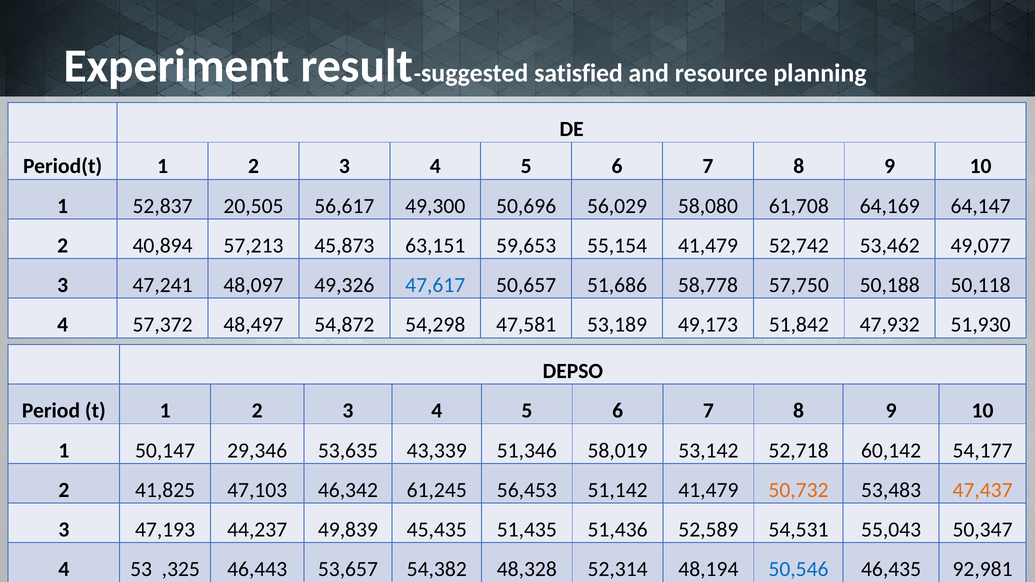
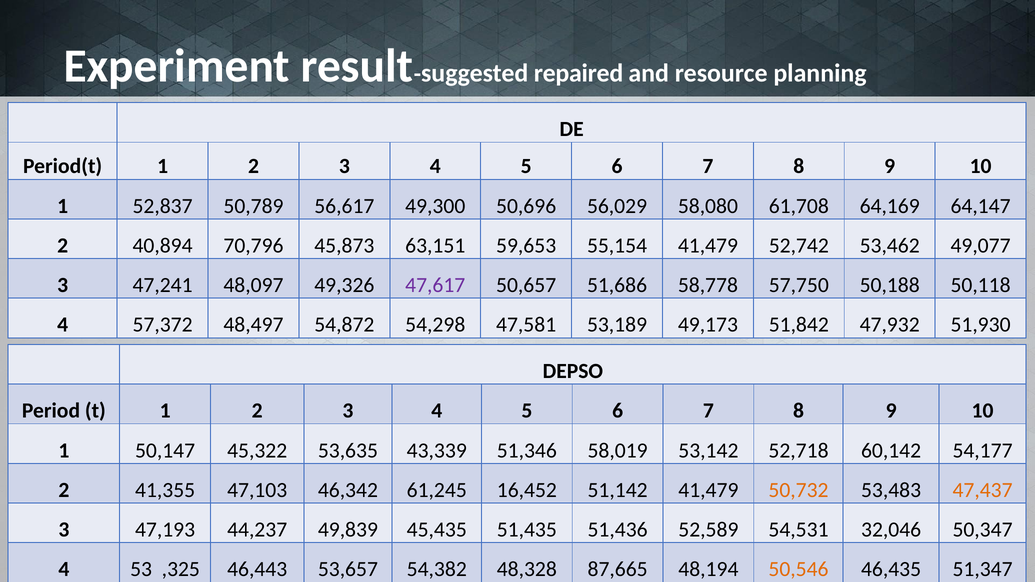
satisfied: satisfied -> repaired (579, 73)
20,505: 20,505 -> 50,789 (253, 206)
57,213: 57,213 -> 70,796 (253, 246)
47,617 colour: blue -> purple (435, 285)
29,346: 29,346 -> 45,322 (257, 451)
41,825: 41,825 -> 41,355 (165, 490)
56,453: 56,453 -> 16,452 (527, 490)
55,043: 55,043 -> 32,046 (891, 530)
52,314: 52,314 -> 87,665 (618, 569)
50,546 colour: blue -> orange (799, 569)
92,981: 92,981 -> 51,347 (983, 569)
